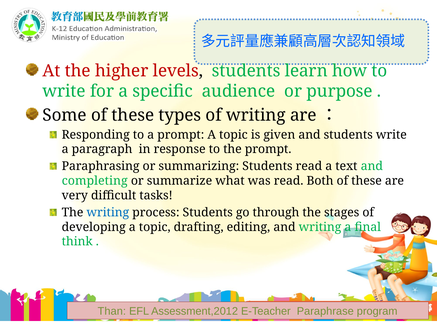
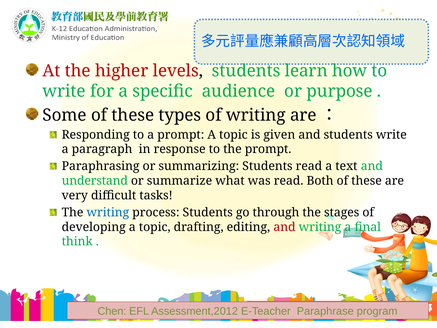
completing: completing -> understand (95, 181)
and colour: black -> red (285, 227)
Than: Than -> Chen (112, 311)
